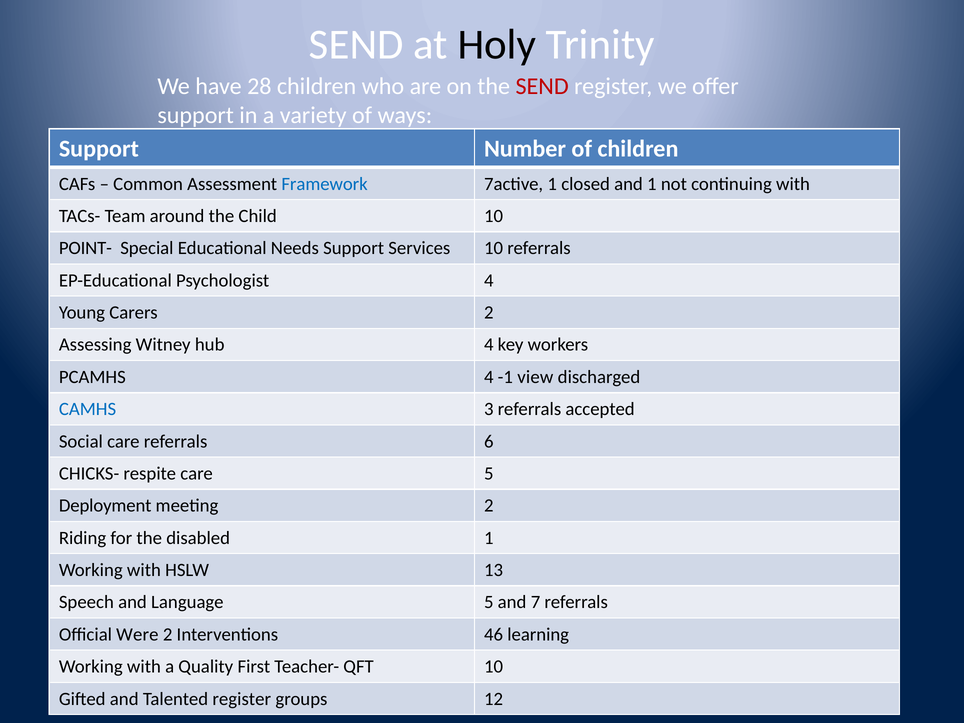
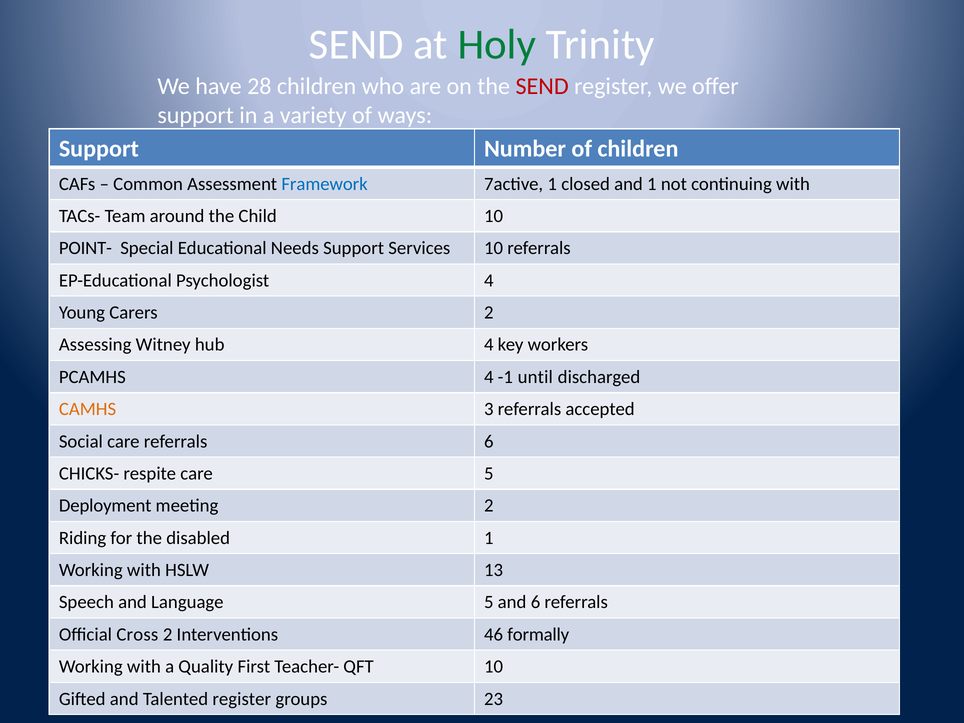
Holy colour: black -> green (497, 45)
view: view -> until (535, 377)
CAMHS colour: blue -> orange (88, 409)
and 7: 7 -> 6 (535, 602)
Were: Were -> Cross (137, 634)
learning: learning -> formally (538, 634)
12: 12 -> 23 (494, 699)
